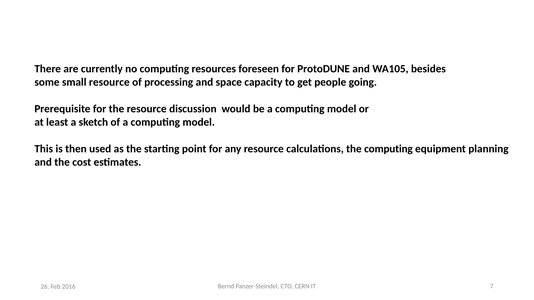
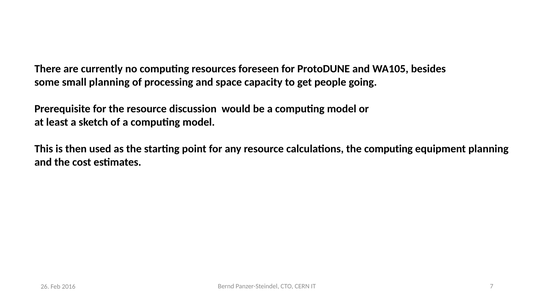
small resource: resource -> planning (109, 82)
